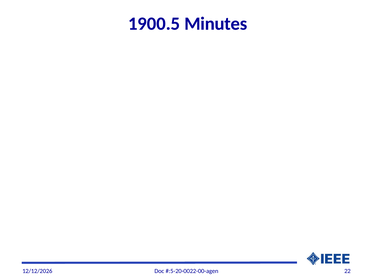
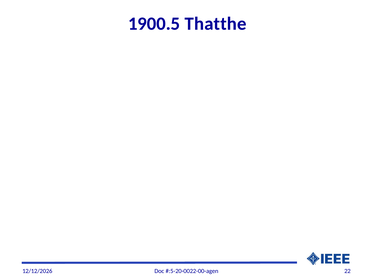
Minutes: Minutes -> Thatthe (216, 24)
